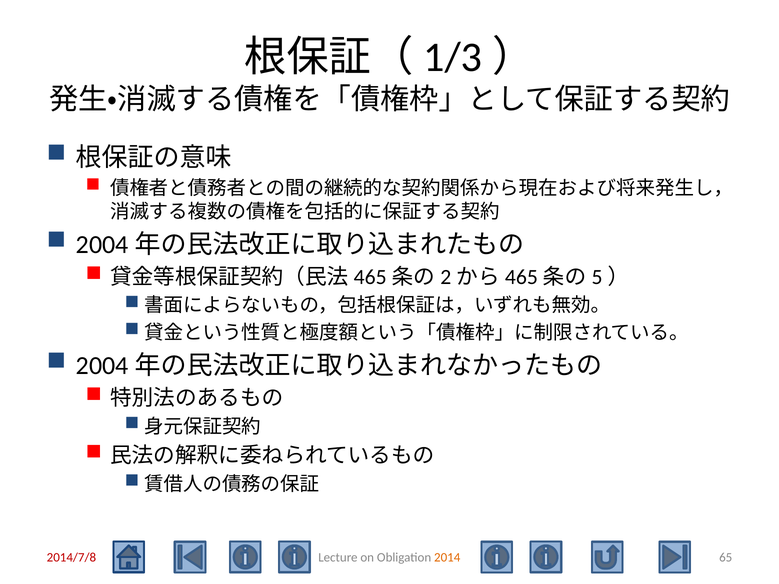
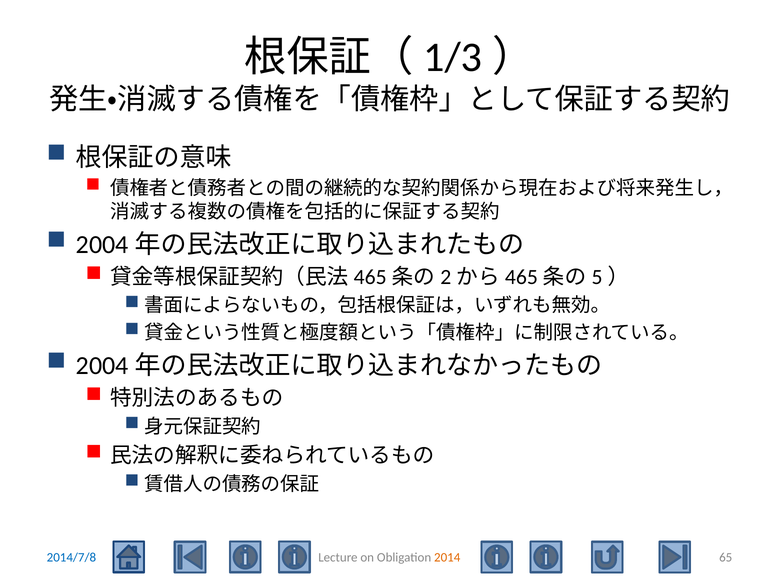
2014/7/8 colour: red -> blue (71, 558)
